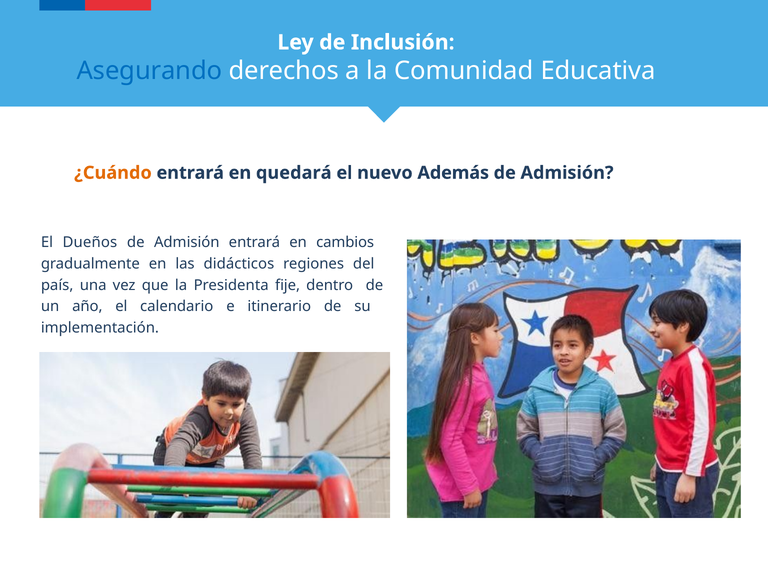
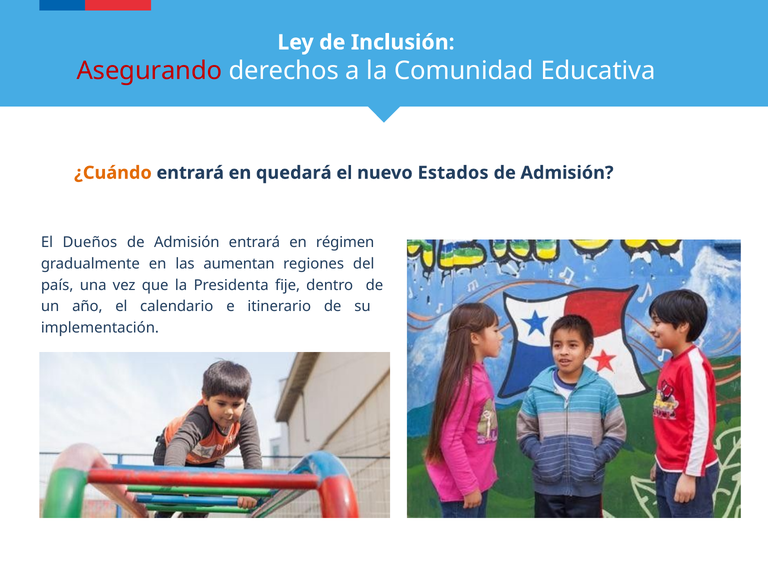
Asegurando colour: blue -> red (150, 71)
Además: Además -> Estados (453, 173)
cambios: cambios -> régimen (345, 242)
didácticos: didácticos -> aumentan (239, 264)
